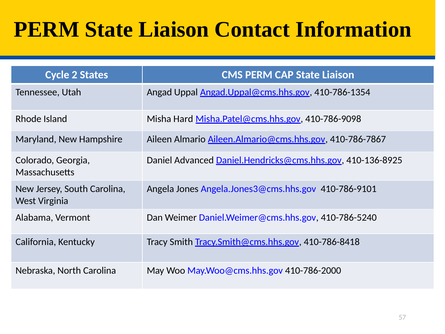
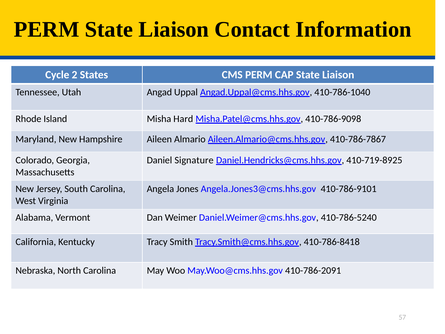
410-786-1354: 410-786-1354 -> 410-786-1040 (342, 92)
Advanced: Advanced -> Signature (194, 160)
410-136-8925: 410-136-8925 -> 410-719-8925 (374, 160)
410-786-2000: 410-786-2000 -> 410-786-2091 (313, 270)
